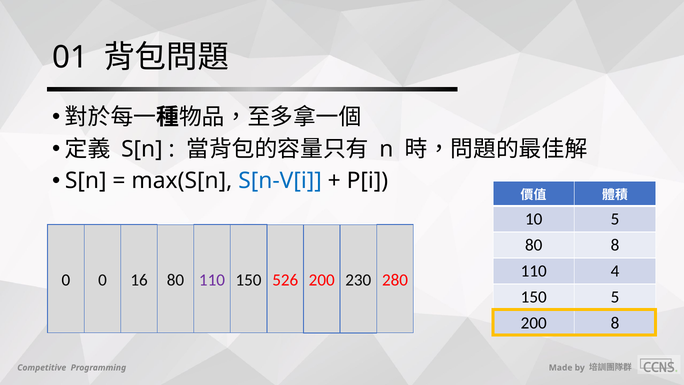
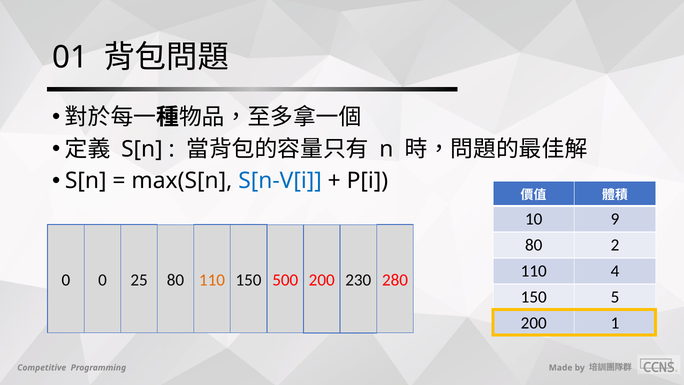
10 5: 5 -> 9 (615, 219)
80 8: 8 -> 2 (615, 245)
16: 16 -> 25 (139, 280)
110 colour: purple -> orange (212, 280)
526: 526 -> 500 (285, 280)
200 8: 8 -> 1 (615, 323)
